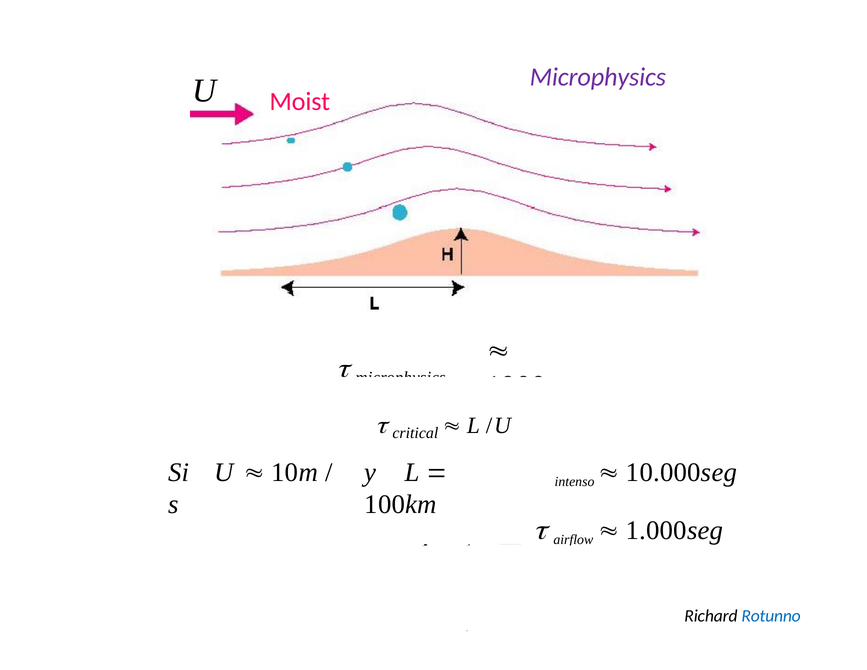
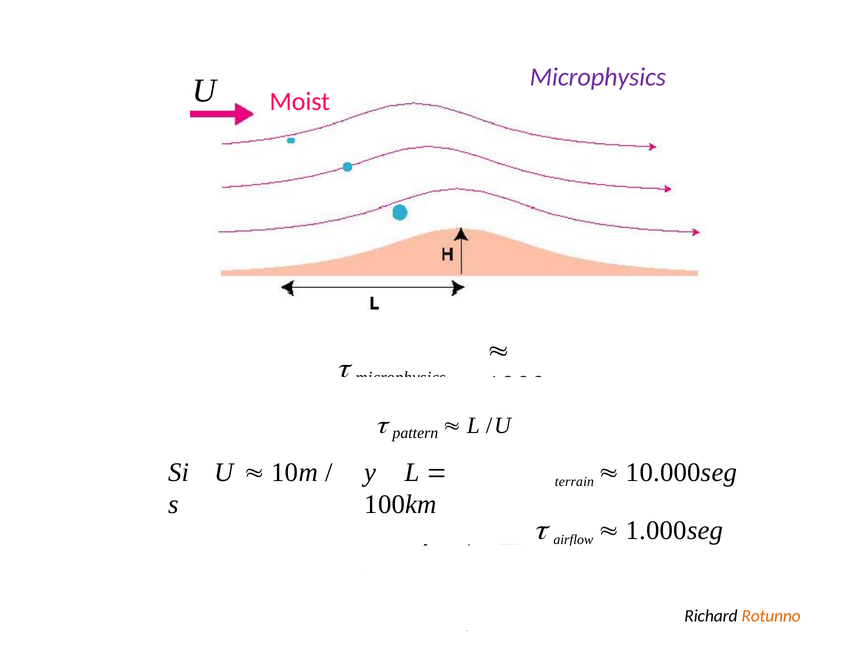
critical: critical -> pattern (415, 433)
intenso: intenso -> terrain (574, 482)
Rotunno colour: blue -> orange (771, 616)
